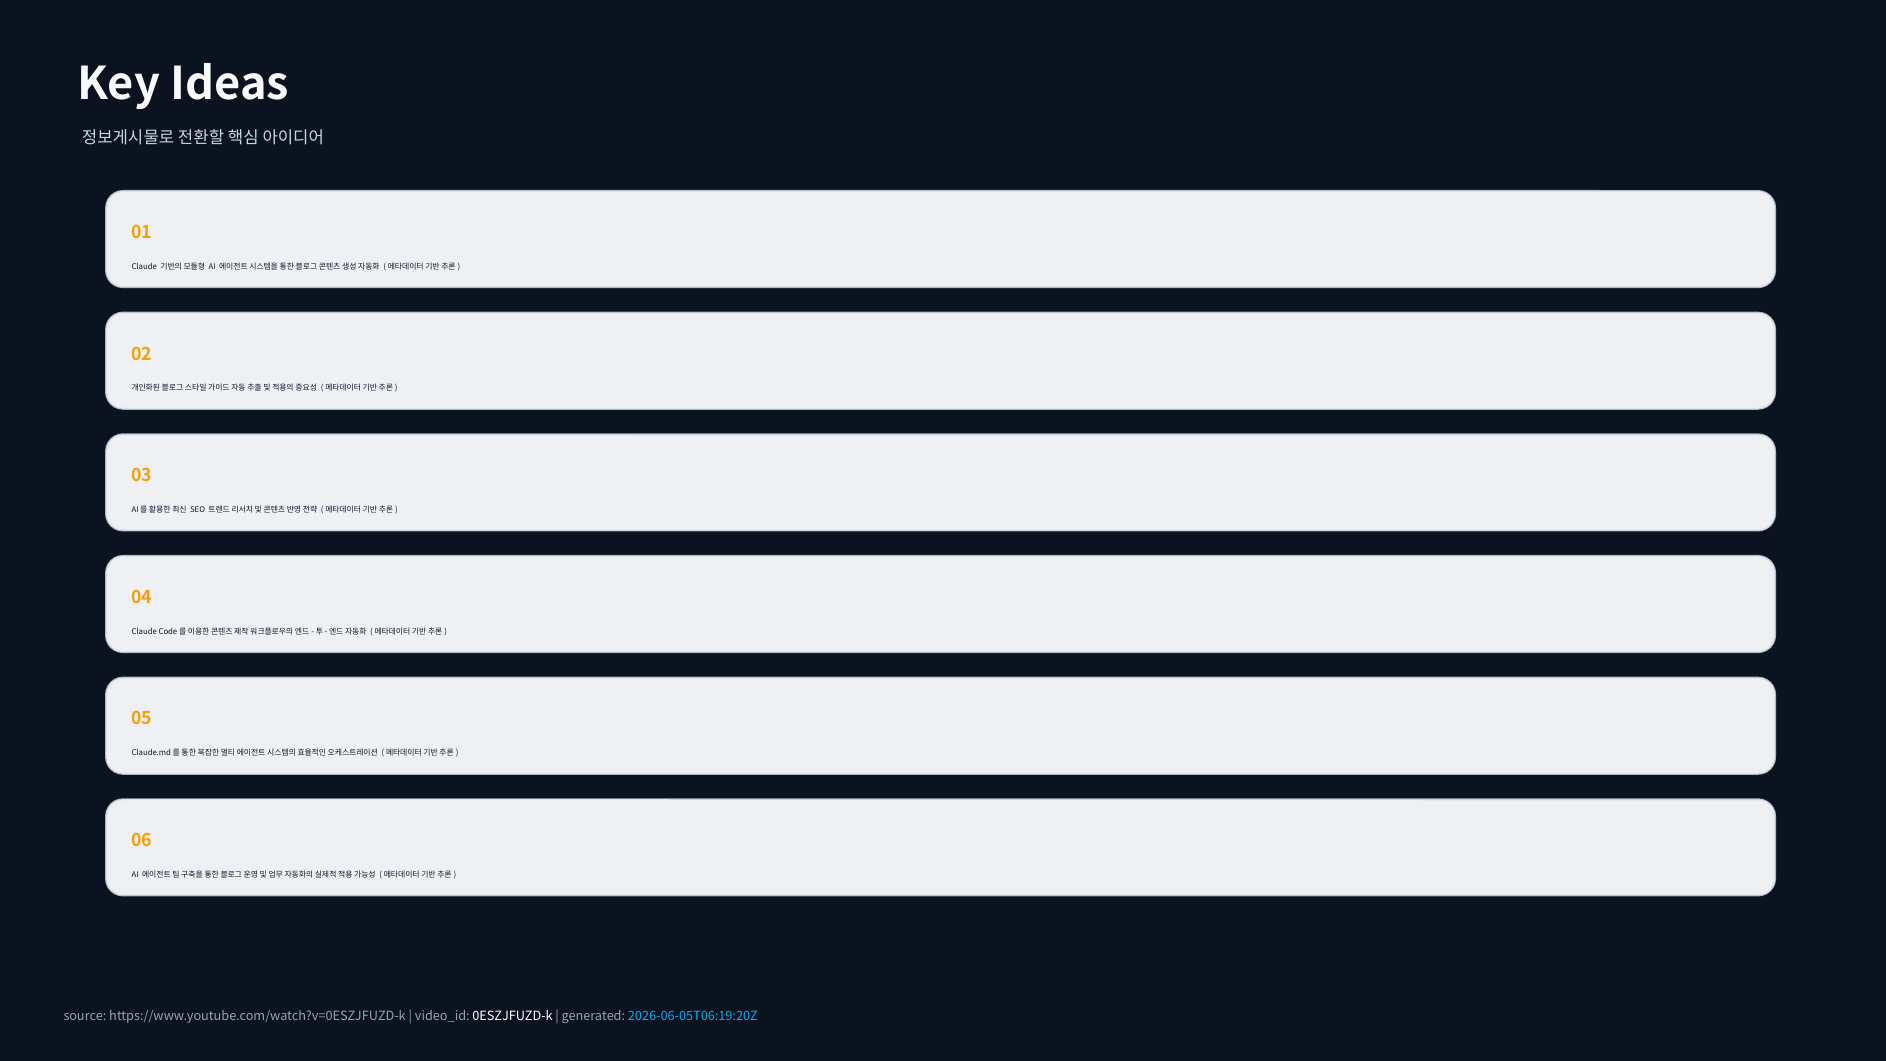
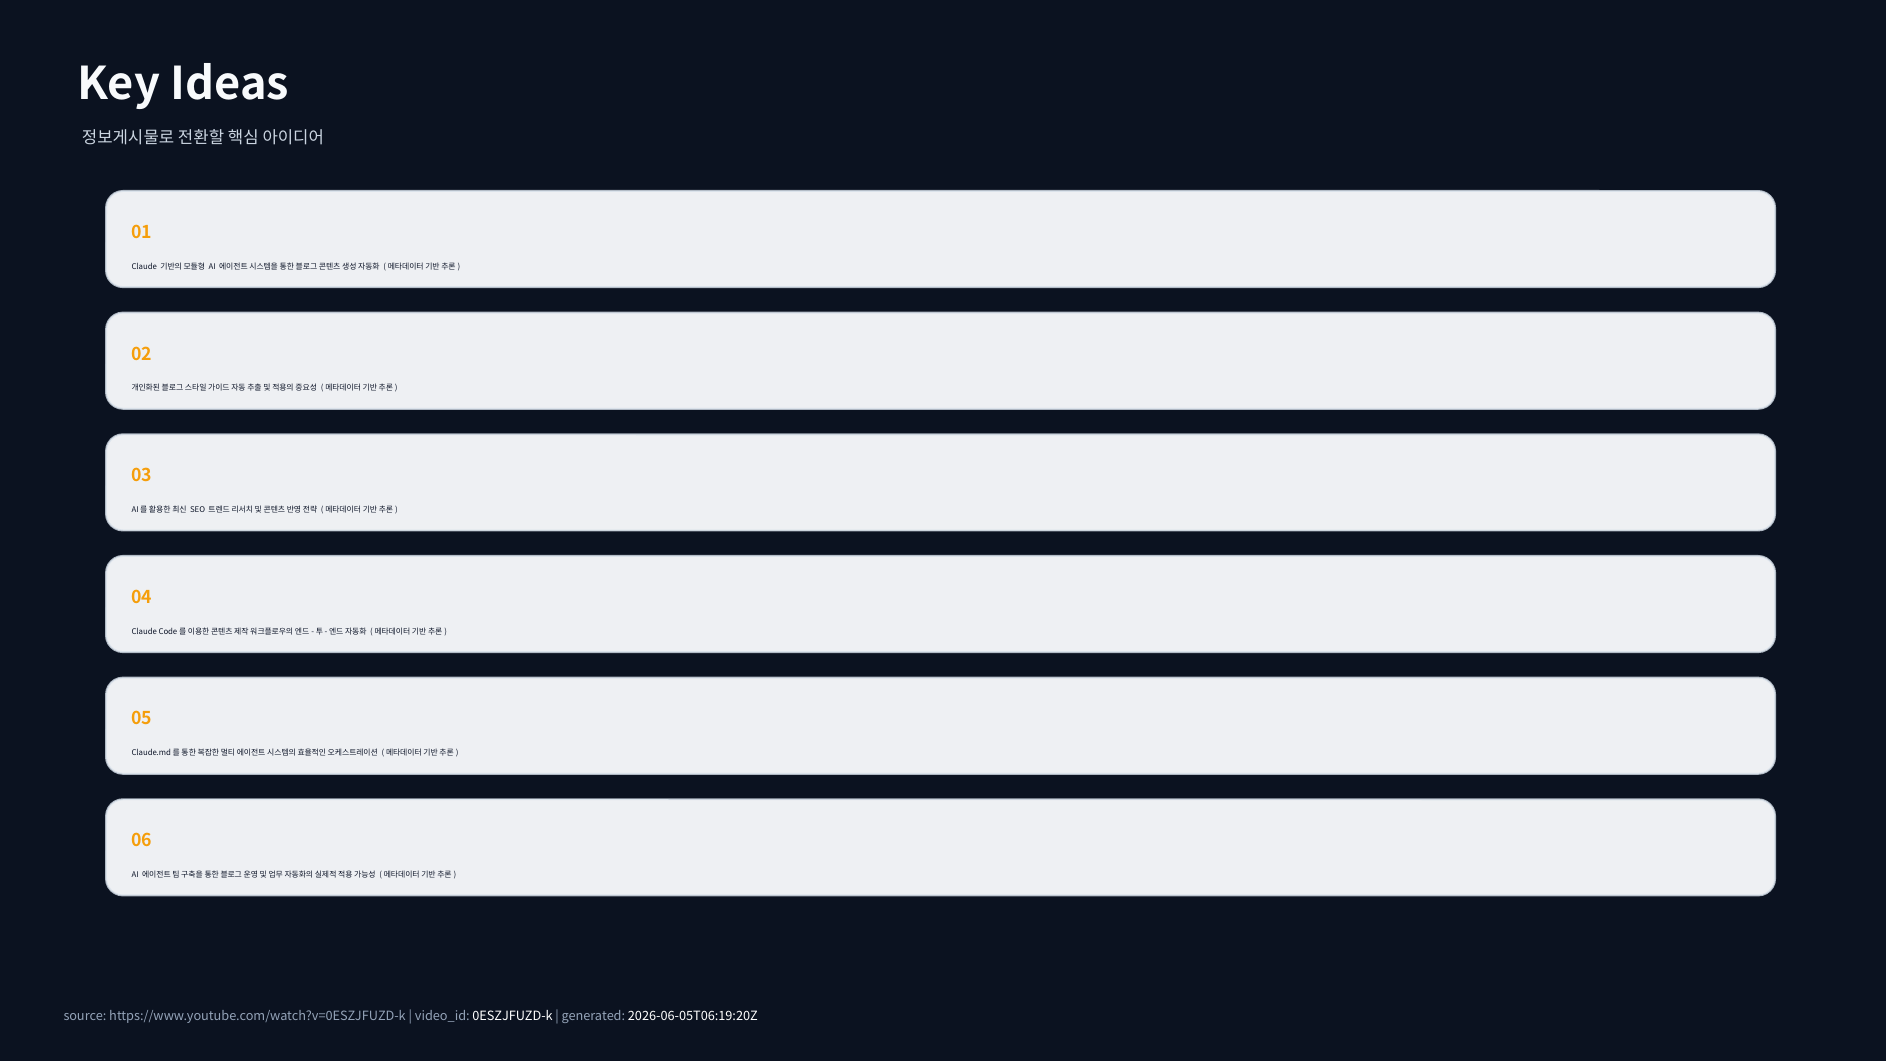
2026-06-05T06:19:20Z colour: light blue -> white (693, 1016)
